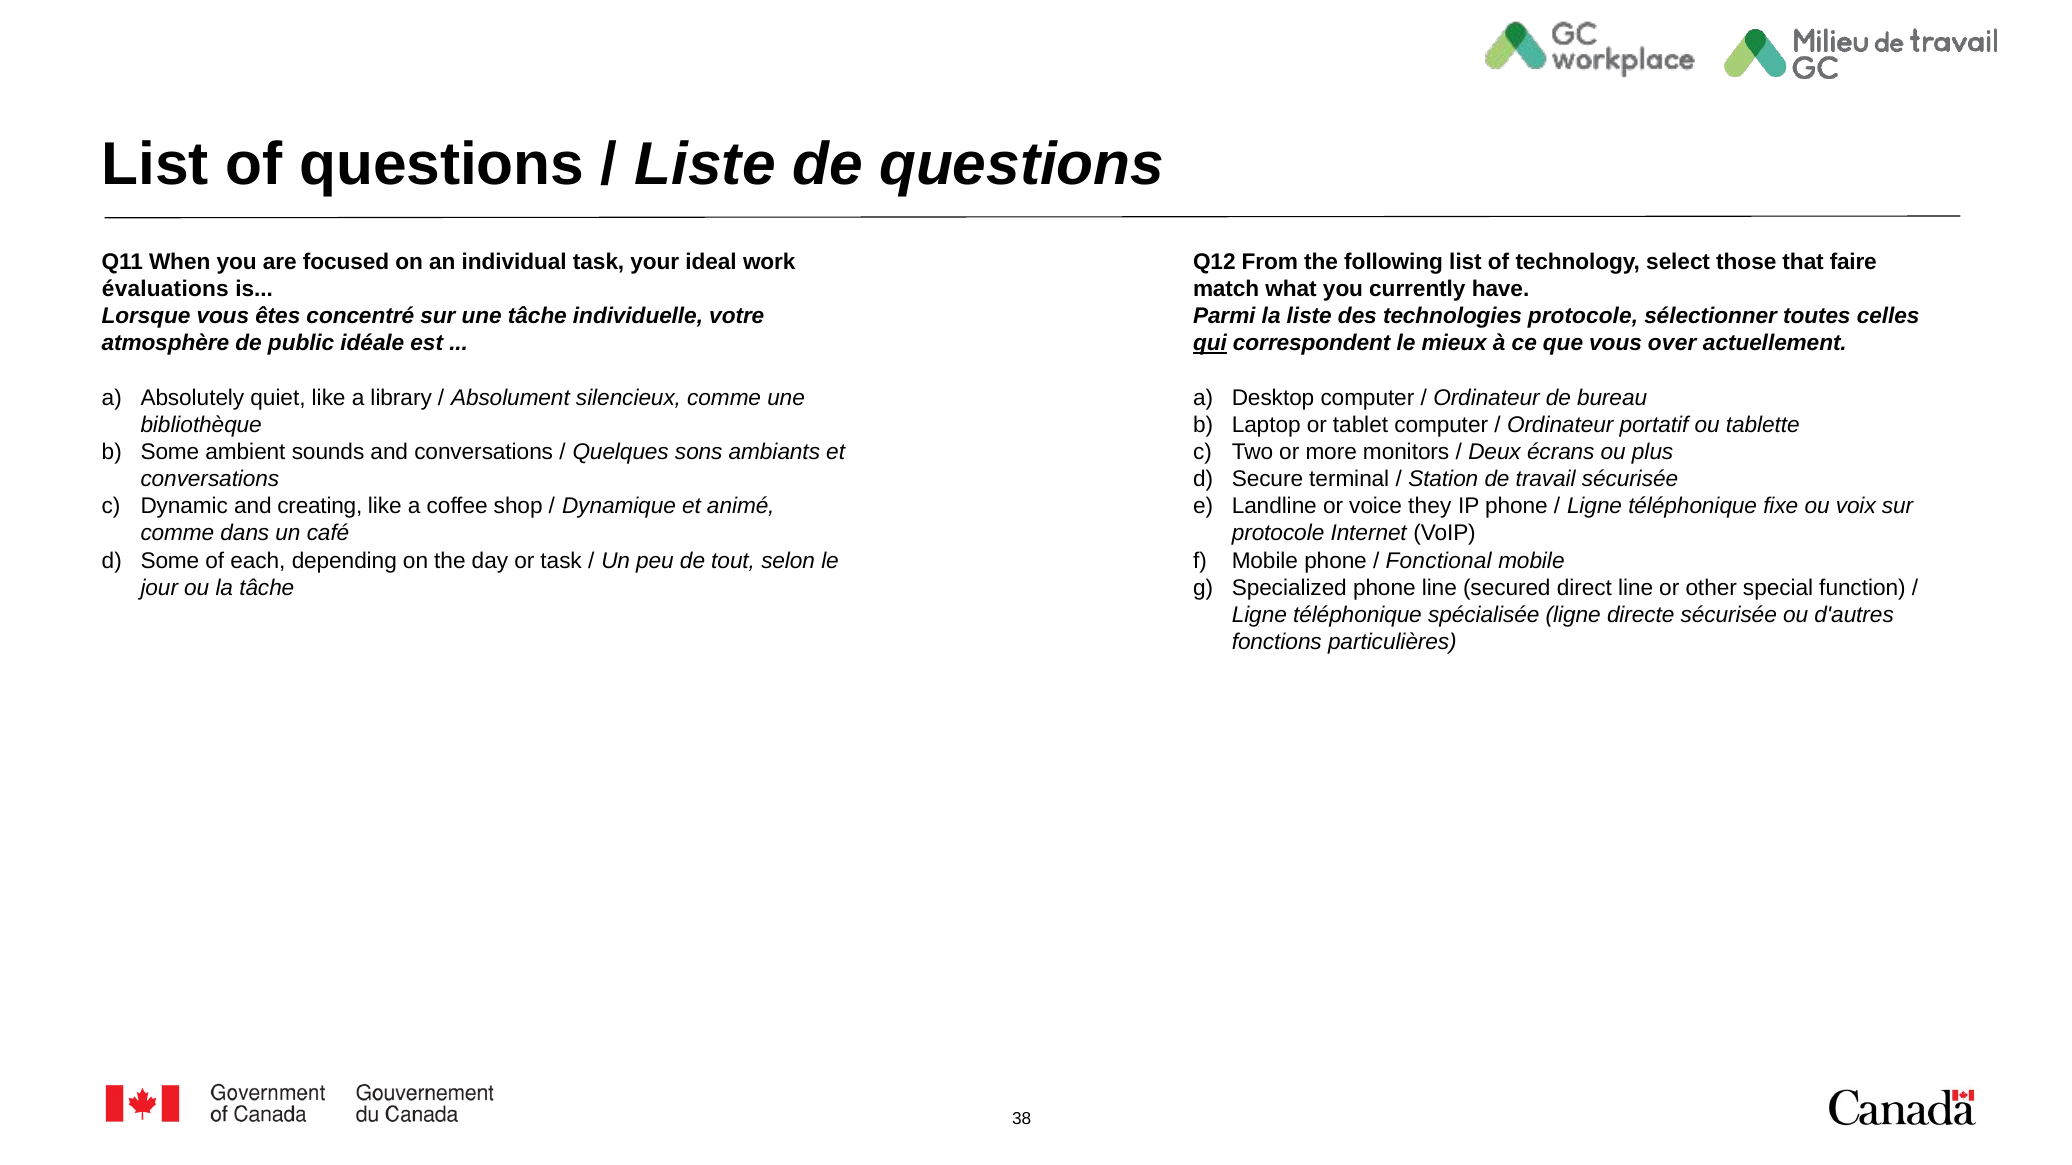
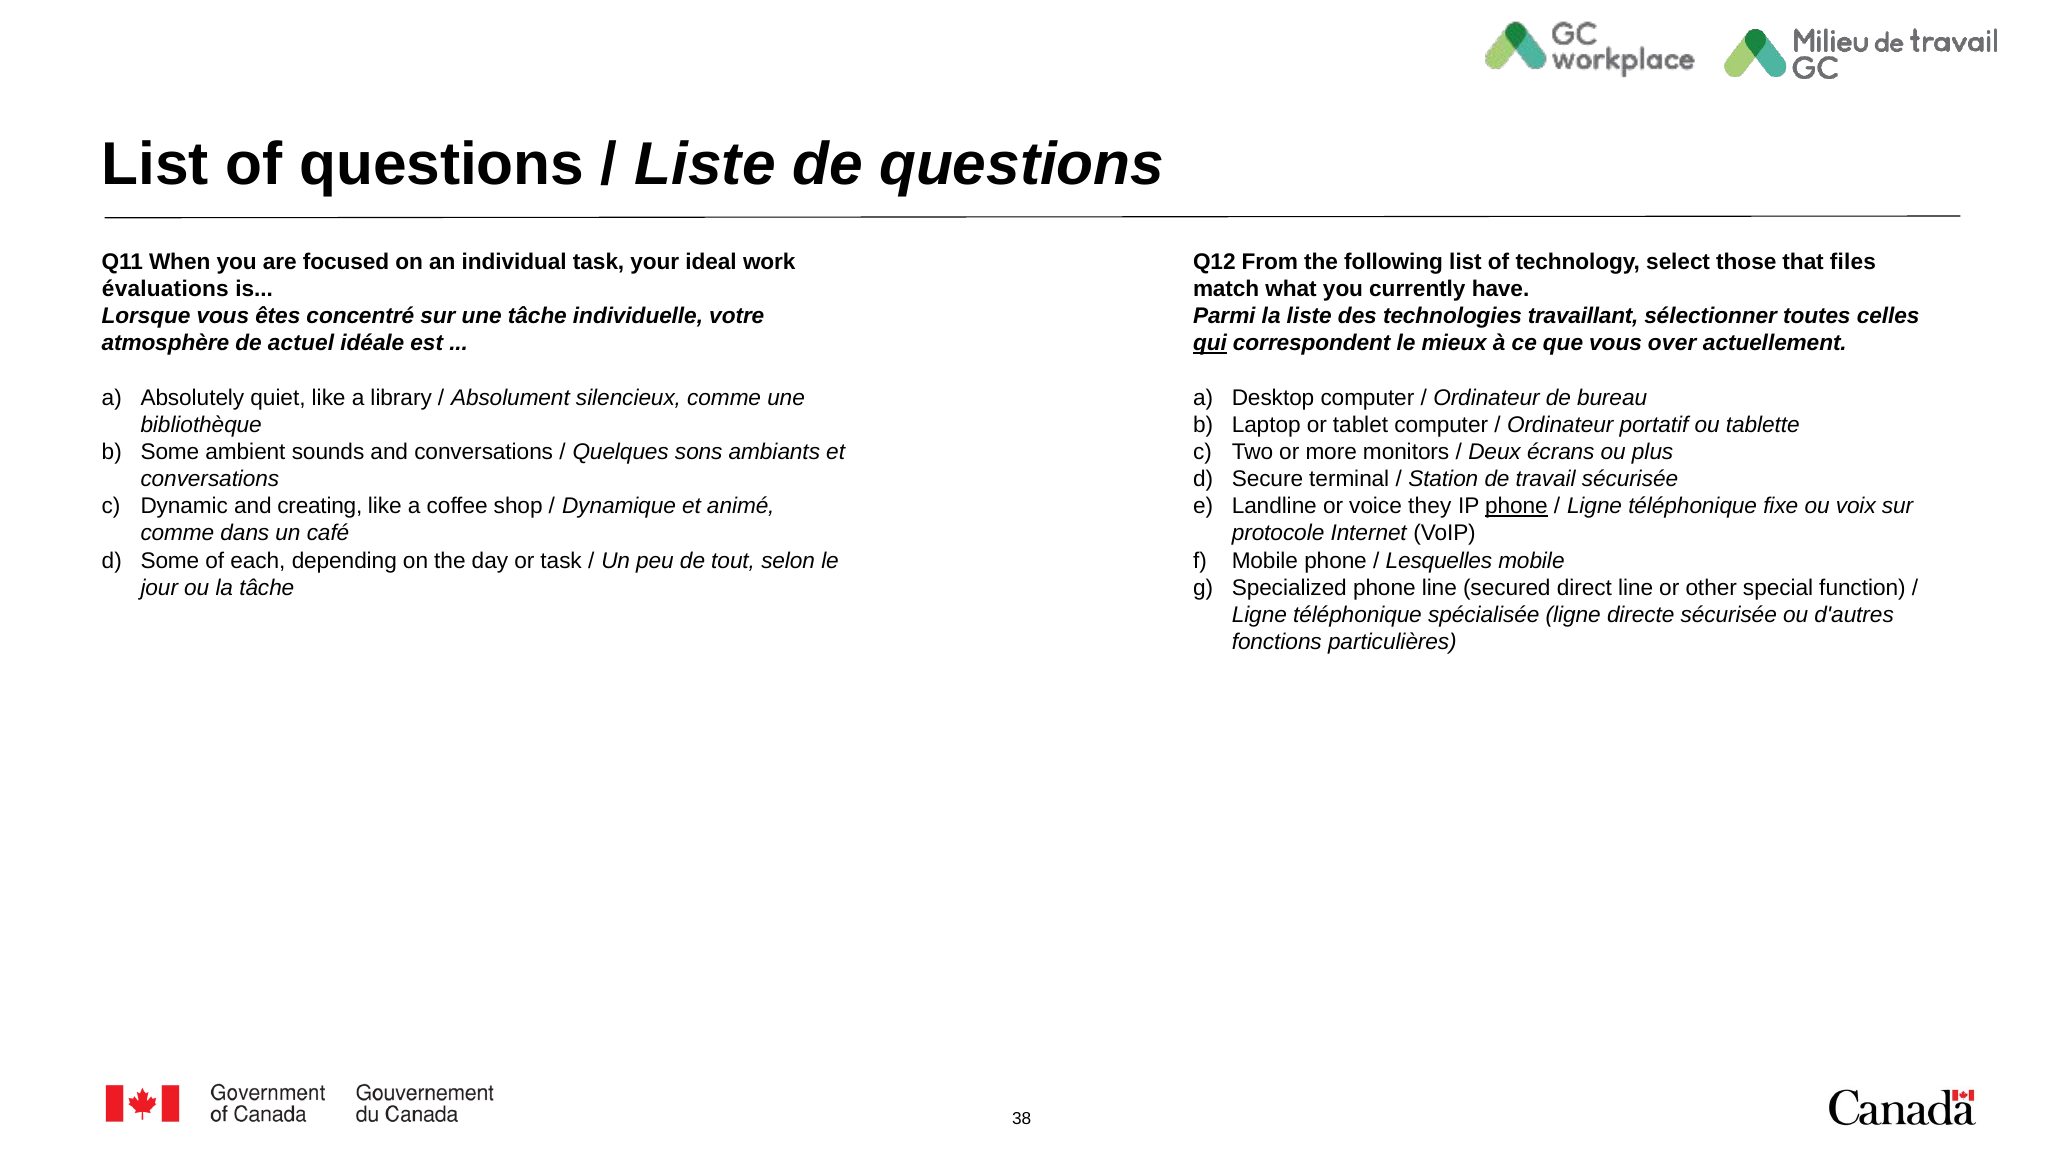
faire: faire -> files (1853, 262)
technologies protocole: protocole -> travaillant (1583, 316)
public: public -> actuel (301, 343)
phone underline: none -> present (1517, 506)
Fonctional: Fonctional -> Lesquelles (1439, 561)
